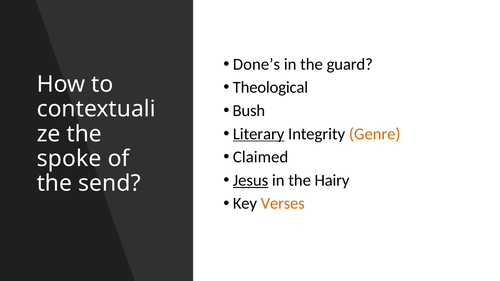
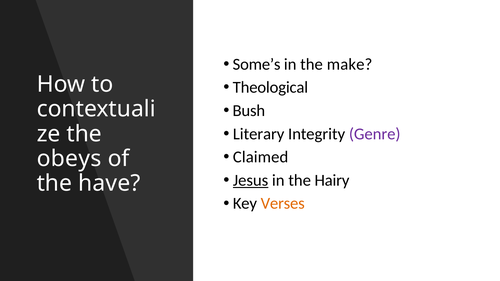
Done’s: Done’s -> Some’s (257, 64)
guard: guard -> make (350, 64)
Literary underline: present -> none (259, 134)
Genre colour: orange -> purple (375, 134)
spoke: spoke -> obeys (69, 159)
send: send -> have (109, 183)
